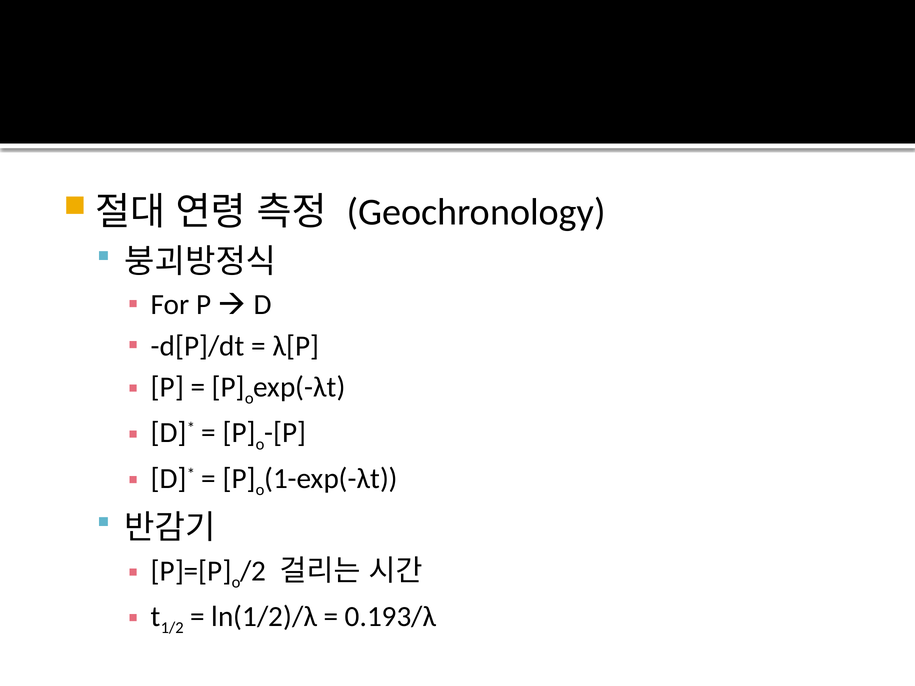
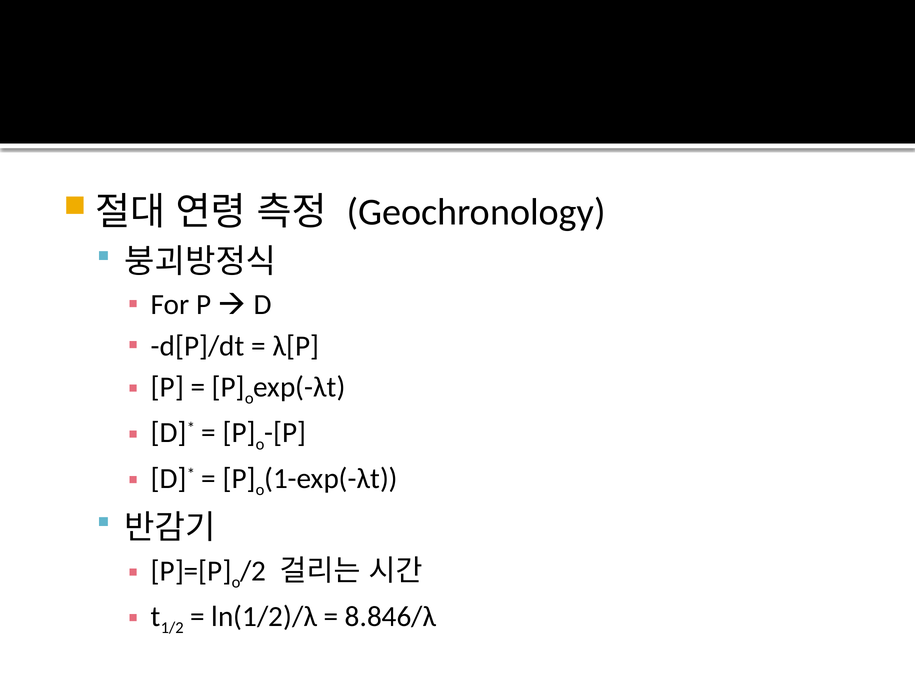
0.193/λ: 0.193/λ -> 8.846/λ (391, 617)
